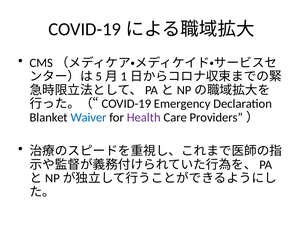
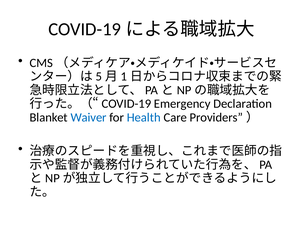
Health colour: purple -> blue (144, 118)
